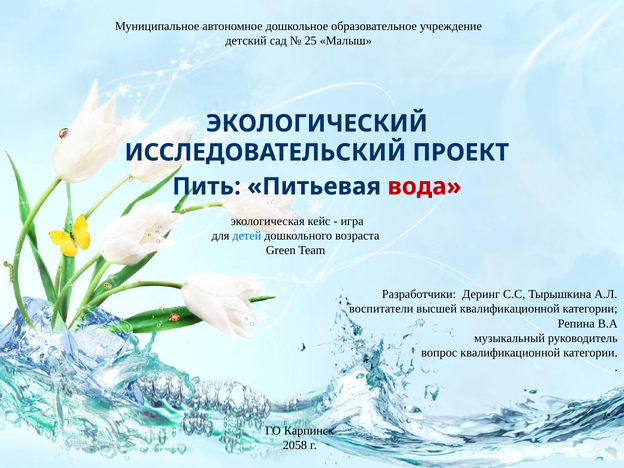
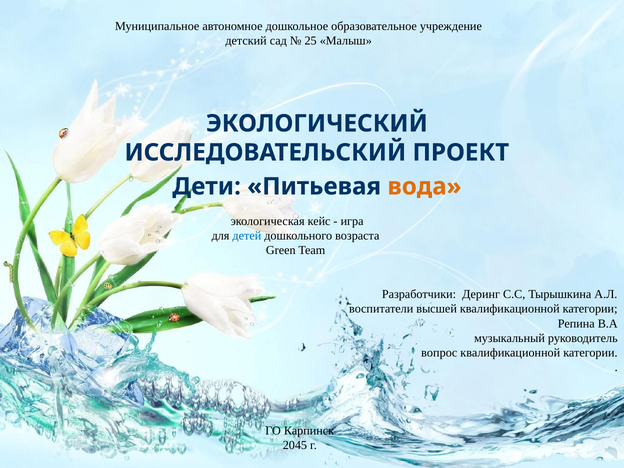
Пить: Пить -> Дети (207, 186)
вода colour: red -> orange (424, 186)
2058: 2058 -> 2045 (295, 445)
